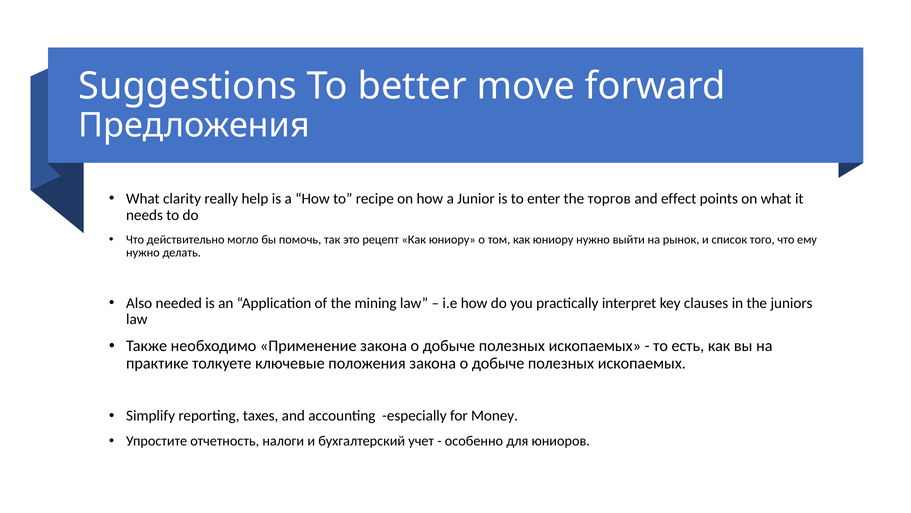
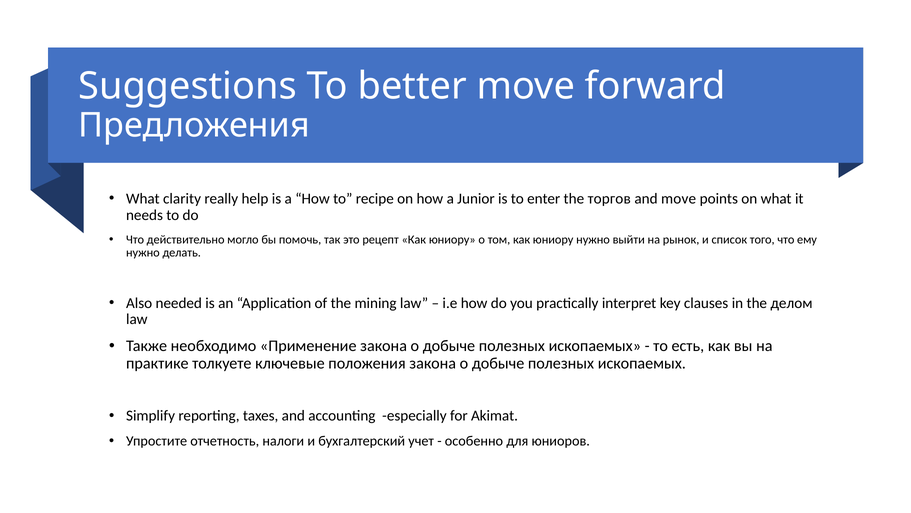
and effect: effect -> move (679, 198)
juniors: juniors -> делом (792, 303)
Money: Money -> Akimat (495, 415)
